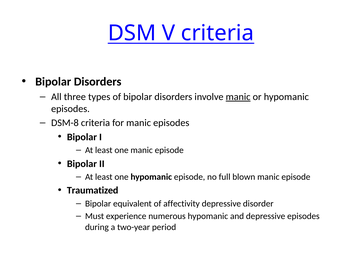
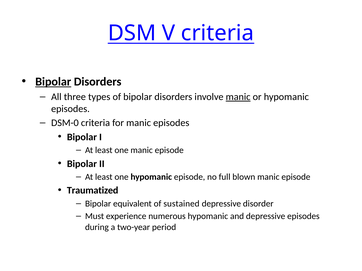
Bipolar underline: none -> present (53, 82)
DSM-8: DSM-8 -> DSM-0 (65, 123)
affectivity: affectivity -> sustained (181, 204)
